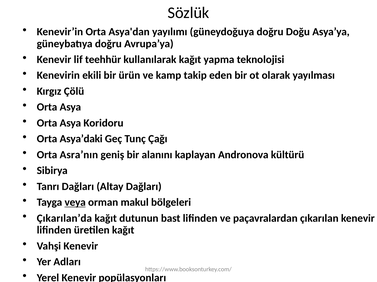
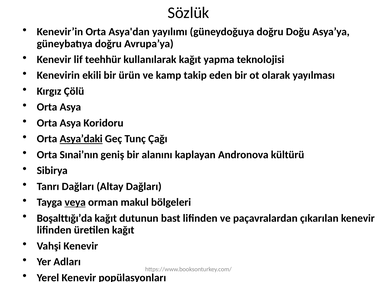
Asya’daki underline: none -> present (81, 139)
Asra’nın: Asra’nın -> Sınai’nın (79, 155)
Çıkarılan’da: Çıkarılan’da -> Boşalttığı’da (64, 219)
